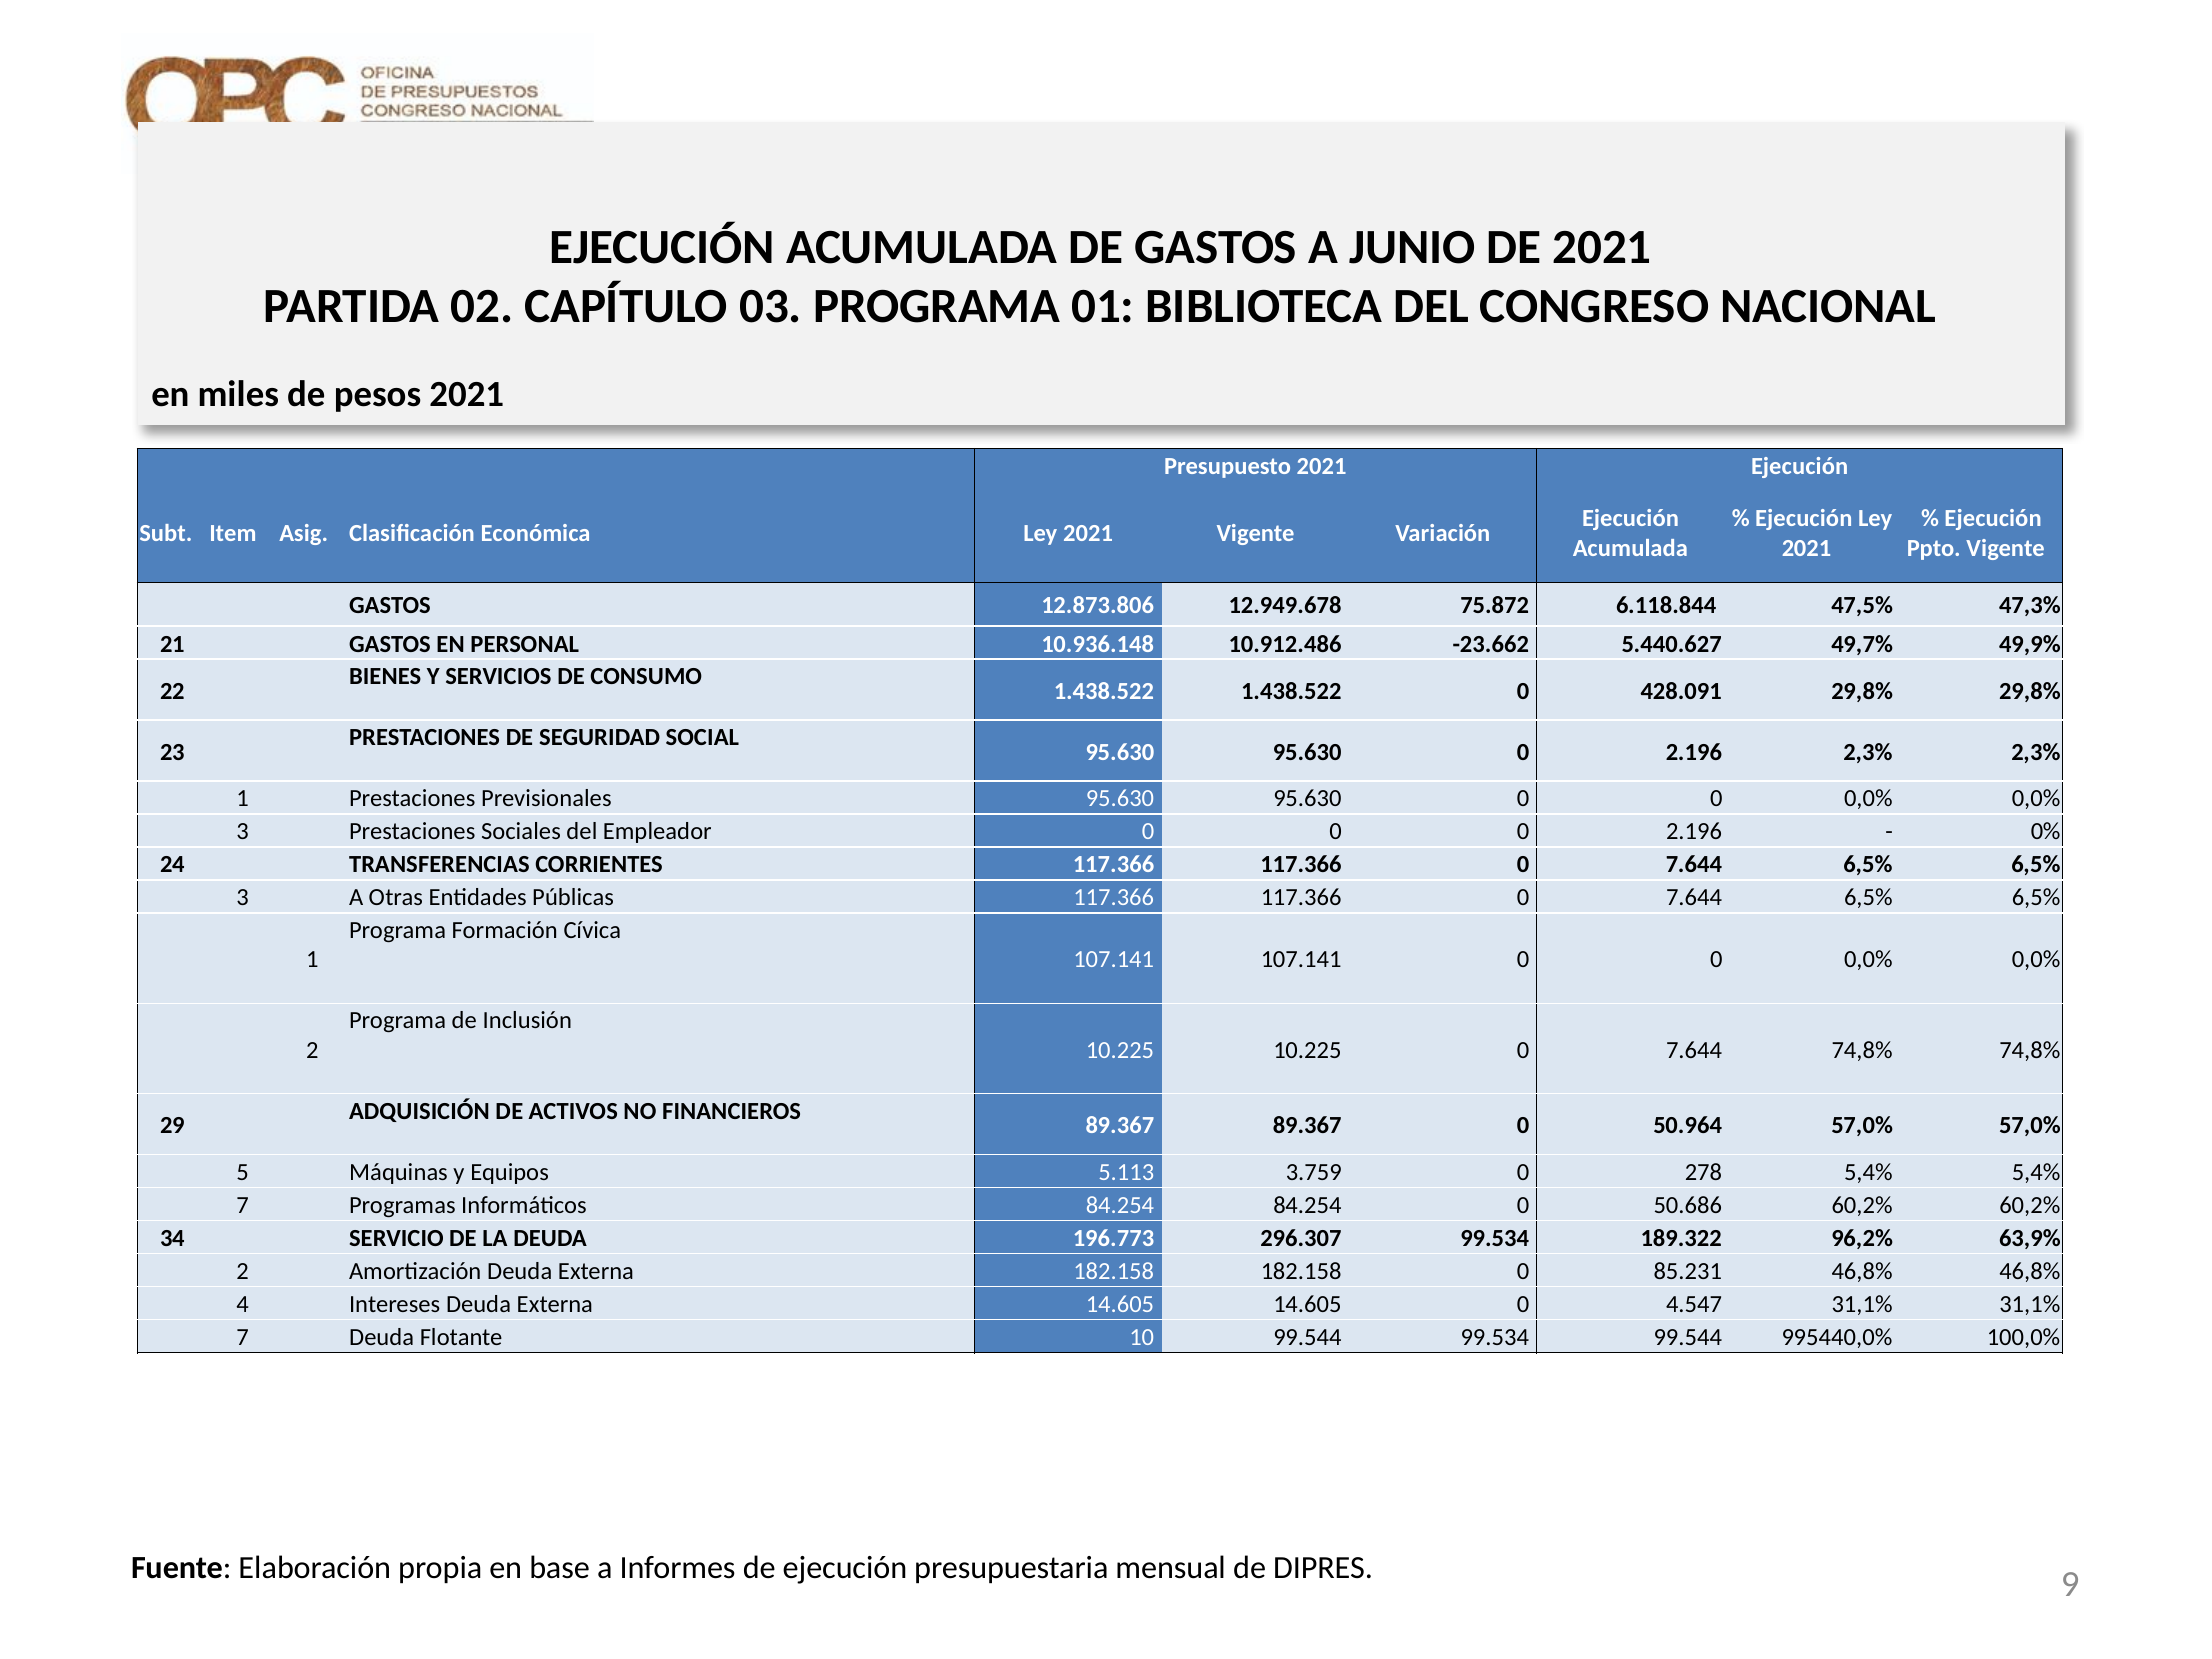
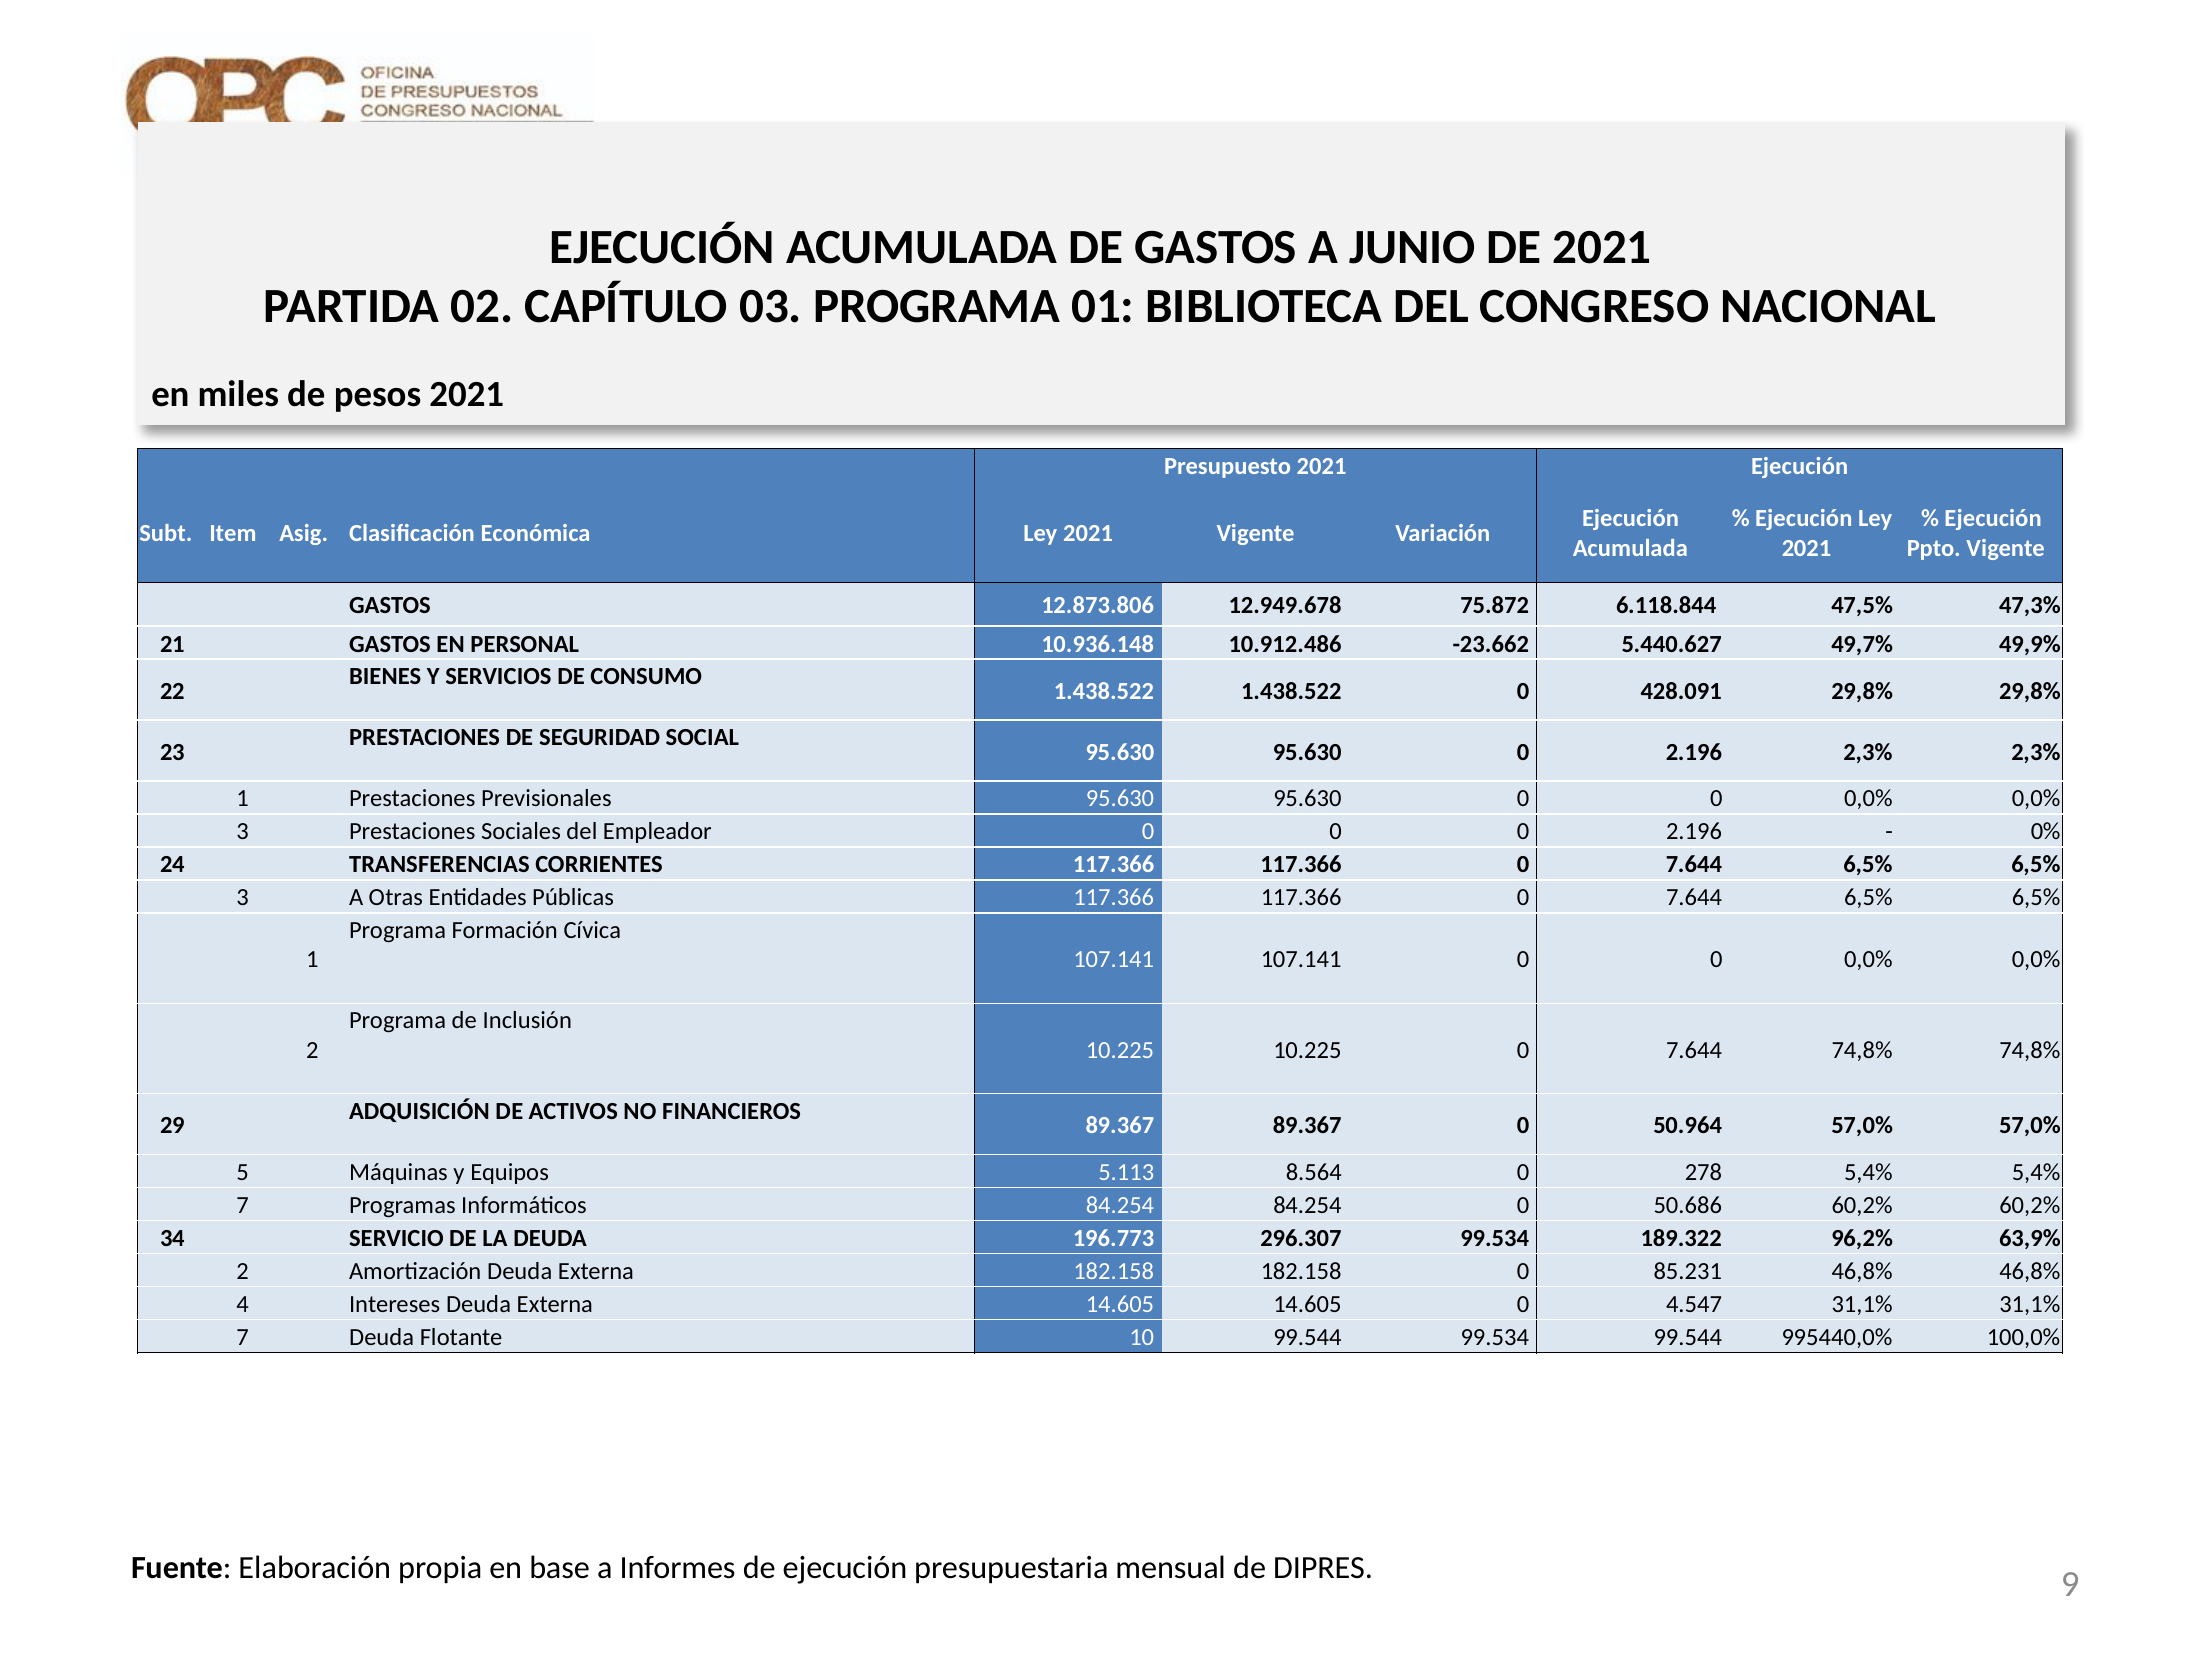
3.759: 3.759 -> 8.564 (1314, 1173)
